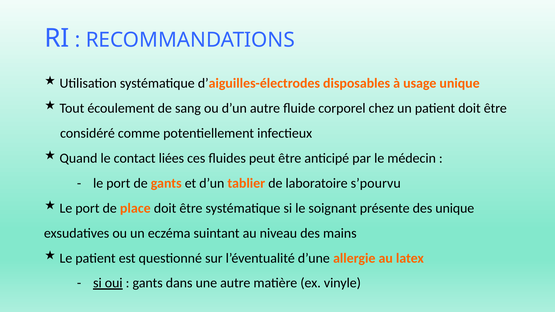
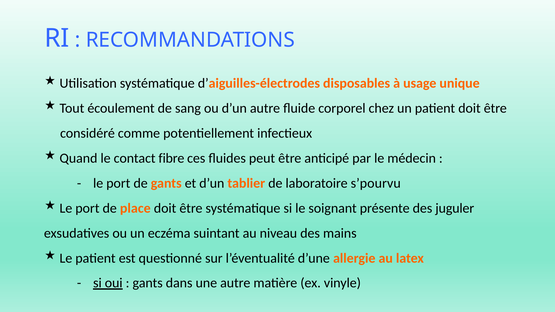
liées: liées -> fibre (171, 158)
des unique: unique -> juguler (455, 208)
